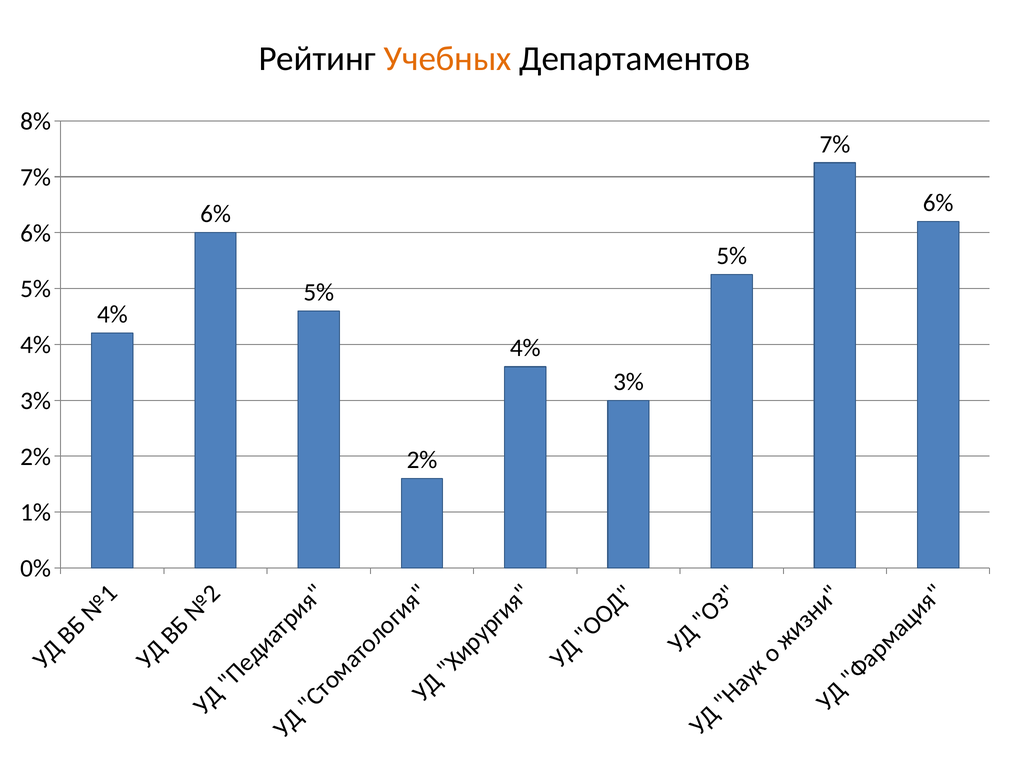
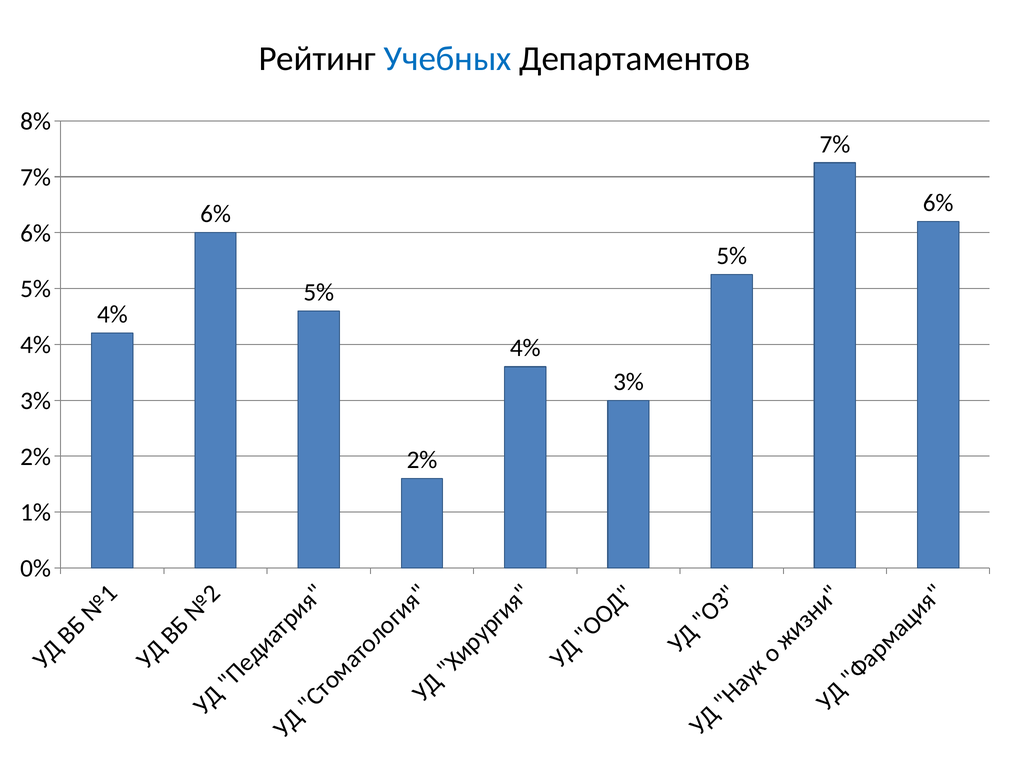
Учебных colour: orange -> blue (448, 59)
